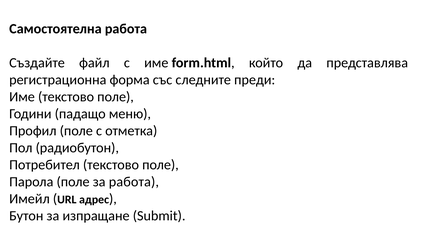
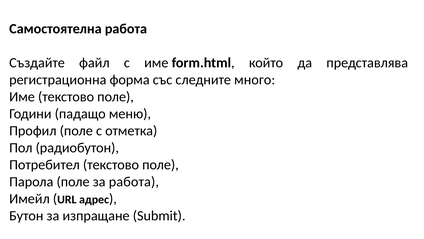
преди: преди -> много (255, 80)
